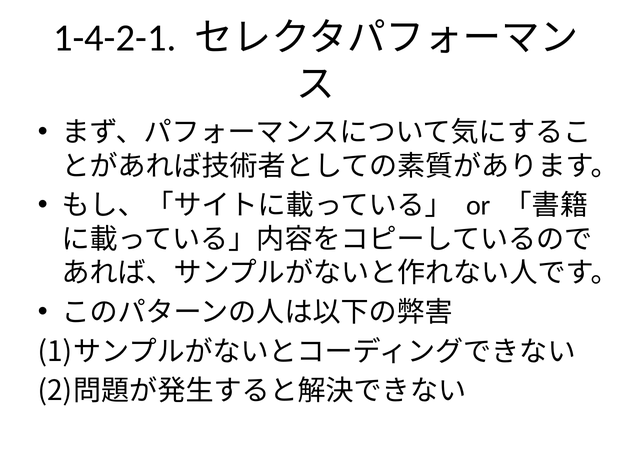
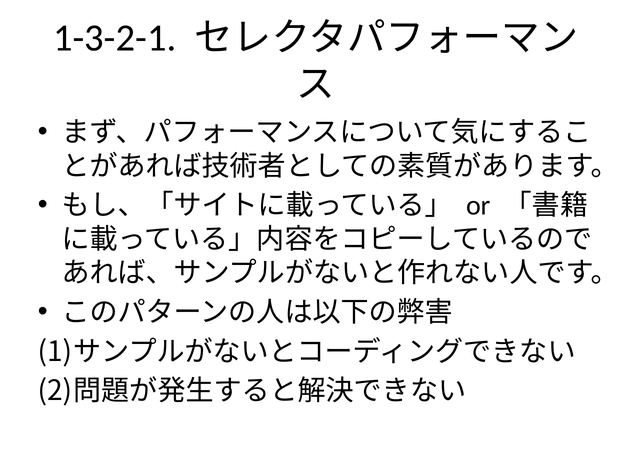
1-4-2-1: 1-4-2-1 -> 1-3-2-1 (115, 38)
